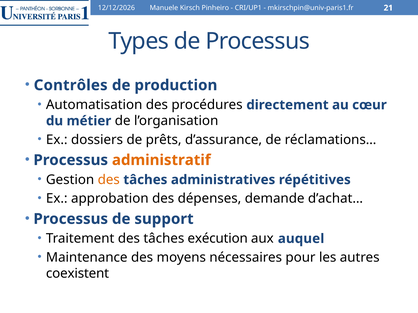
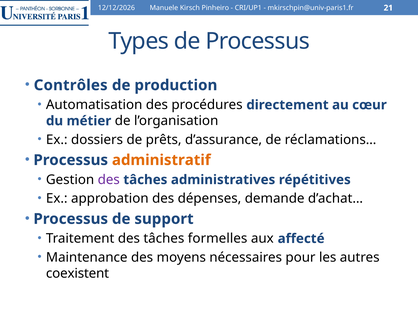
des colour: orange -> purple (109, 180)
exécution: exécution -> formelles (218, 239)
auquel: auquel -> affecté (301, 239)
